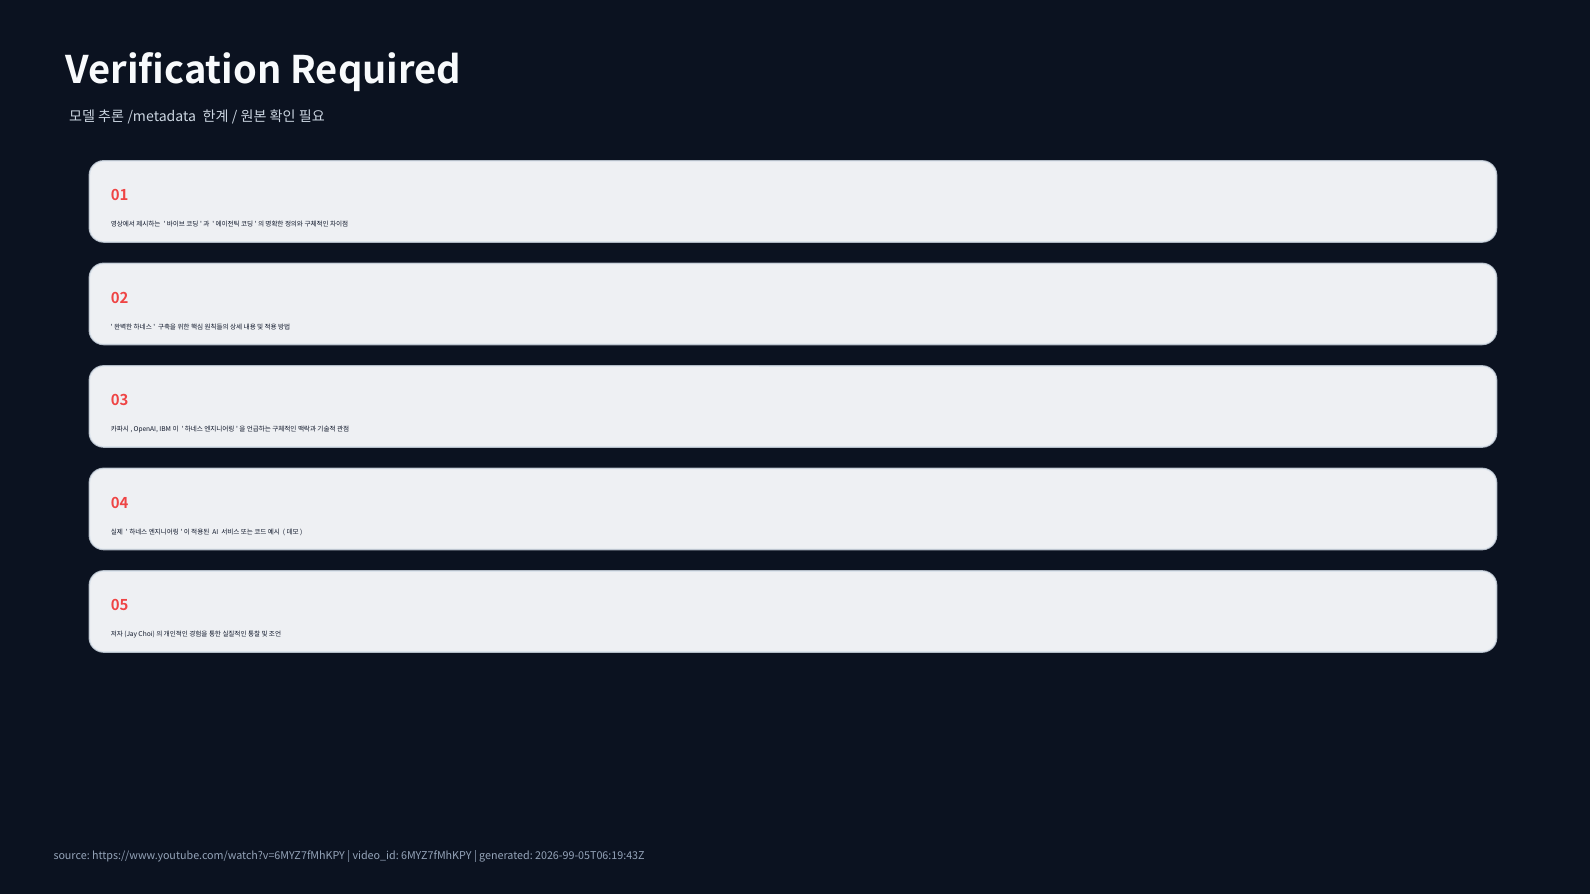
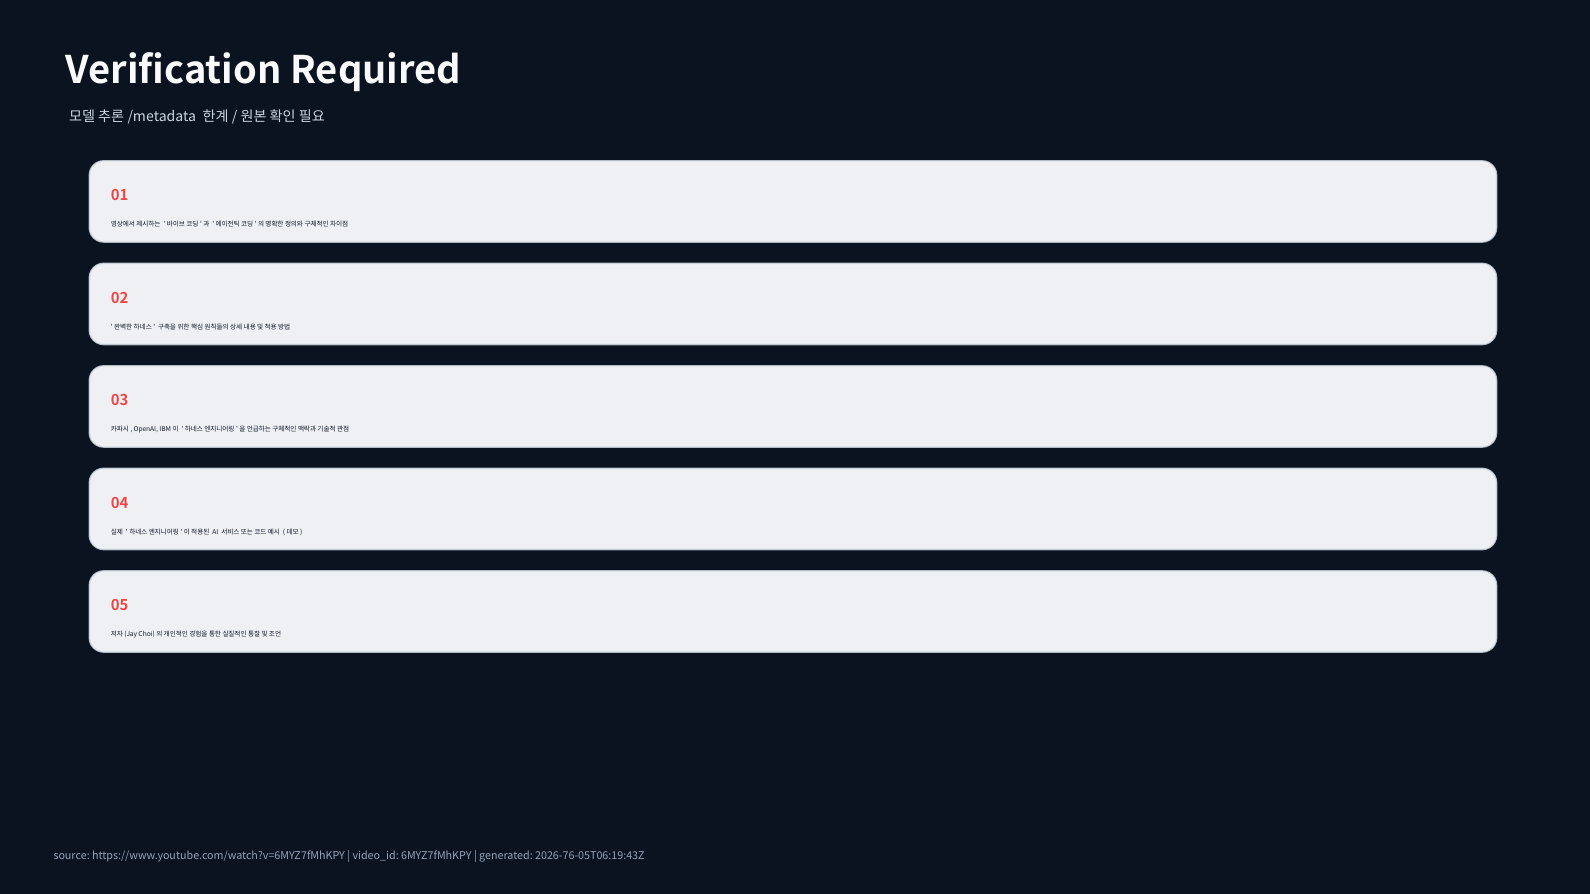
2026-99-05T06:19:43Z: 2026-99-05T06:19:43Z -> 2026-76-05T06:19:43Z (590, 856)
